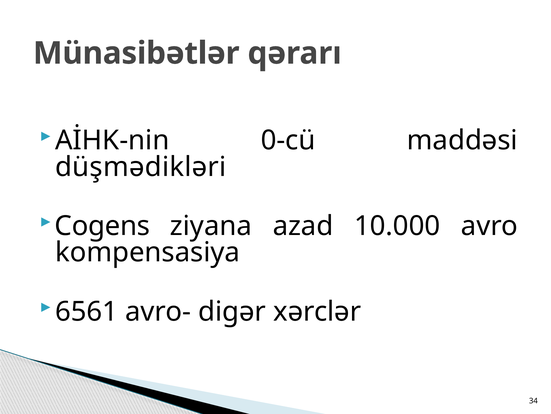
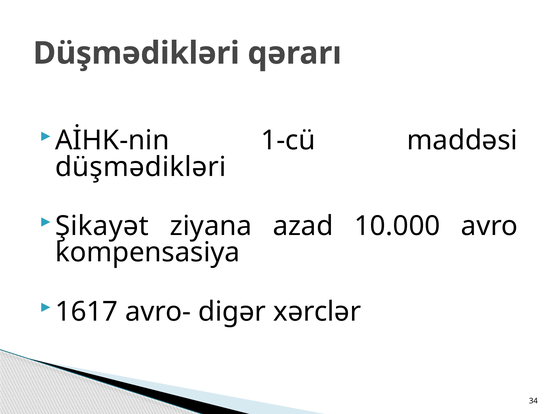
Münasibətlər: Münasibətlər -> Düşmədikləri (136, 53)
0-cü: 0-cü -> 1-cü (288, 140)
Cogens: Cogens -> Şikayət (102, 226)
6561: 6561 -> 1617 (87, 311)
